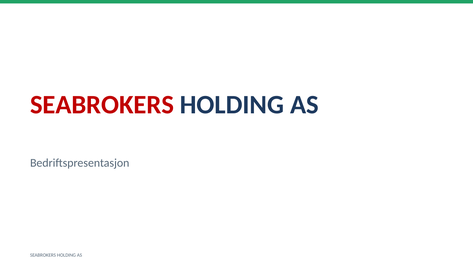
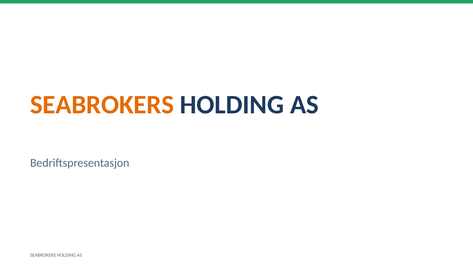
SEABROKERS colour: red -> orange (102, 105)
